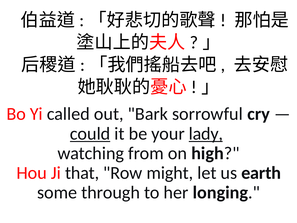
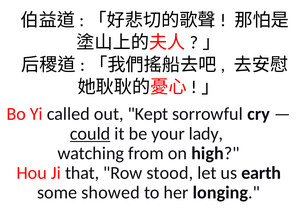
Bark: Bark -> Kept (148, 114)
lady underline: present -> none (206, 133)
might: might -> stood (170, 173)
through: through -> showed (111, 192)
